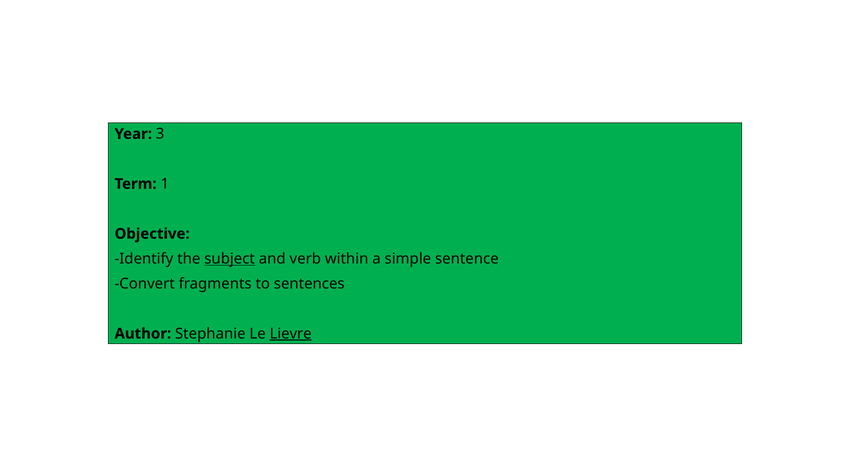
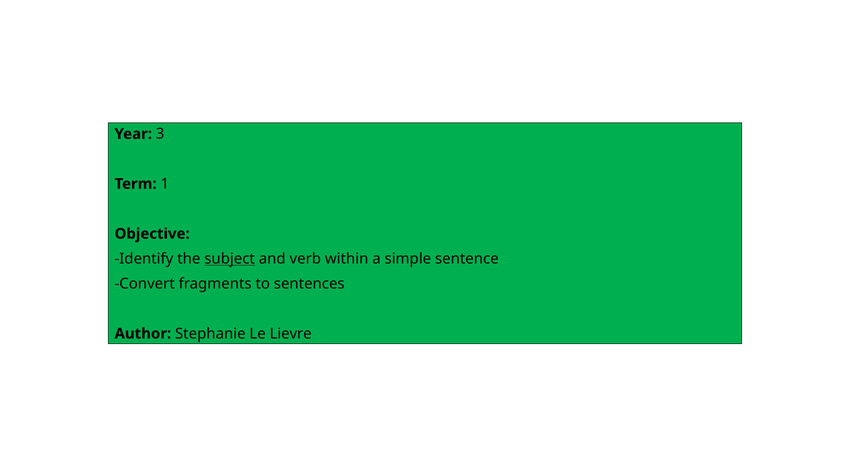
Lievre underline: present -> none (291, 334)
